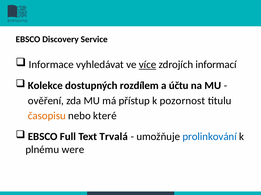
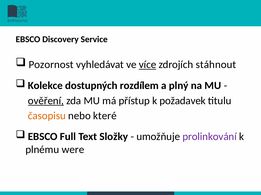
Informace: Informace -> Pozornost (51, 65)
informací: informací -> stáhnout (216, 65)
účtu: účtu -> plný (179, 86)
ověření underline: none -> present (46, 101)
pozornost: pozornost -> požadavek (183, 101)
Trvalá: Trvalá -> Složky (114, 137)
prolinkování colour: blue -> purple (210, 137)
